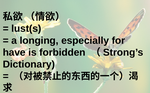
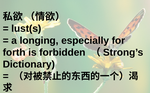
have: have -> forth (14, 53)
